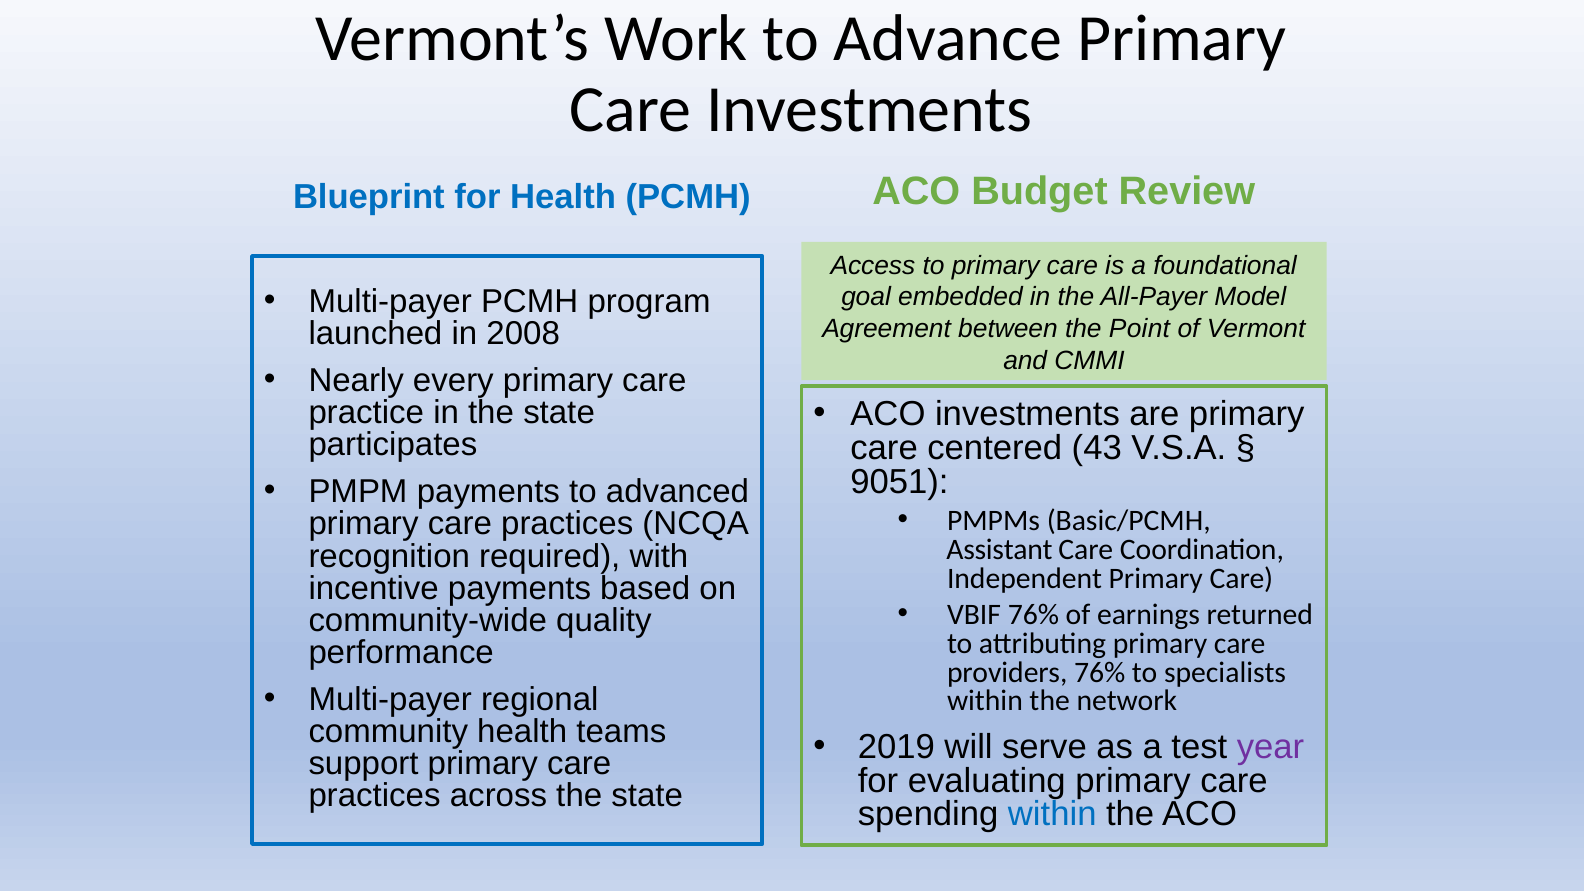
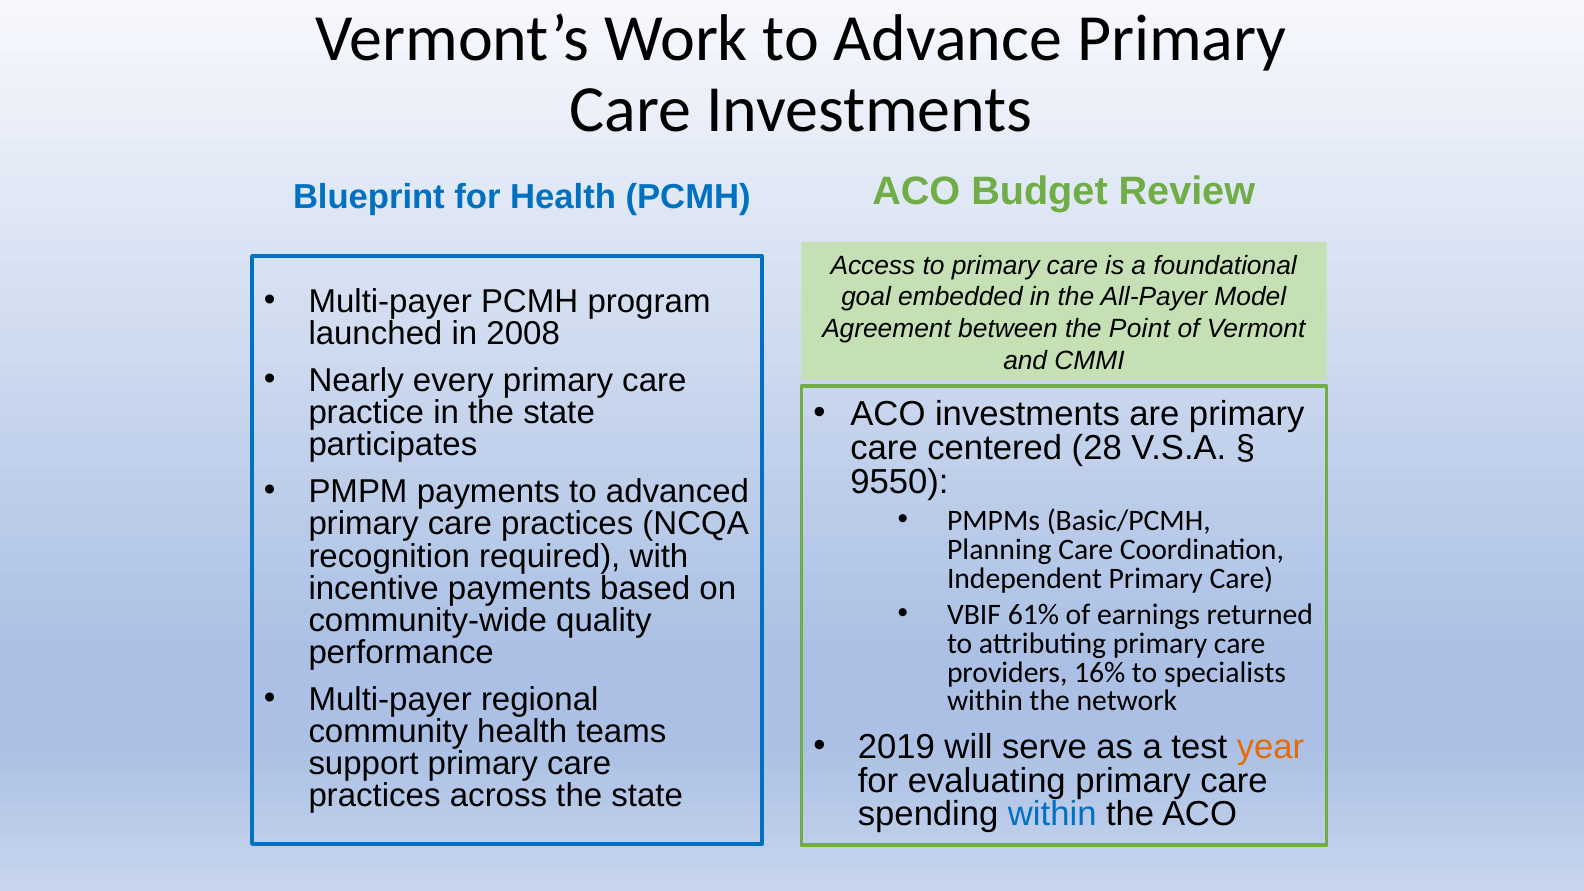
43: 43 -> 28 (1097, 448)
9051: 9051 -> 9550 (900, 482)
Assistant: Assistant -> Planning (999, 549)
VBIF 76%: 76% -> 61% (1033, 615)
providers 76%: 76% -> 16% (1100, 672)
year colour: purple -> orange (1271, 747)
